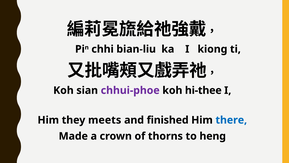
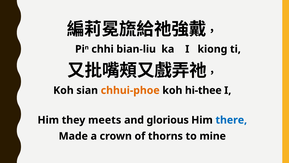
chhui-phoe colour: purple -> orange (130, 90)
finished: finished -> glorious (168, 120)
heng: heng -> mine (213, 136)
